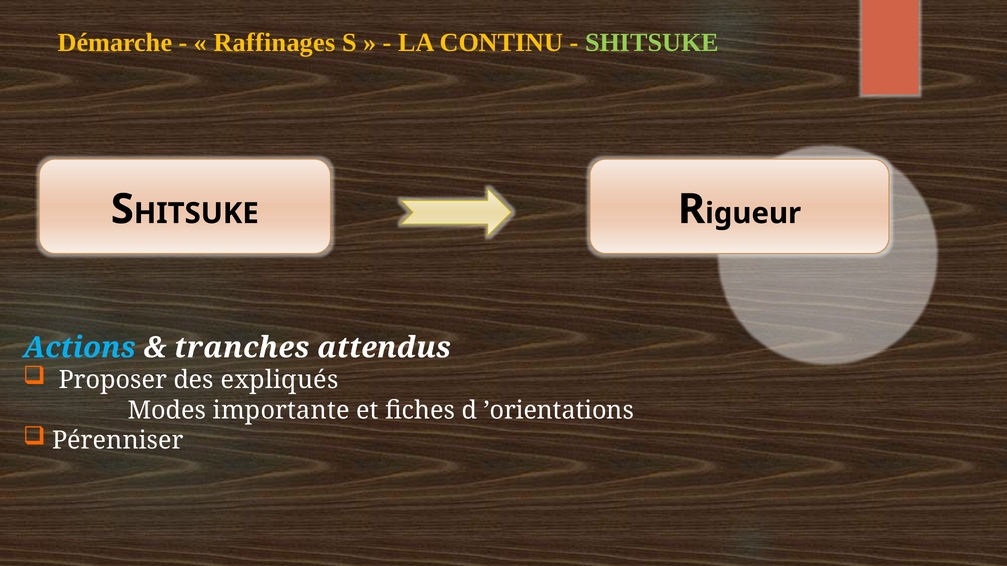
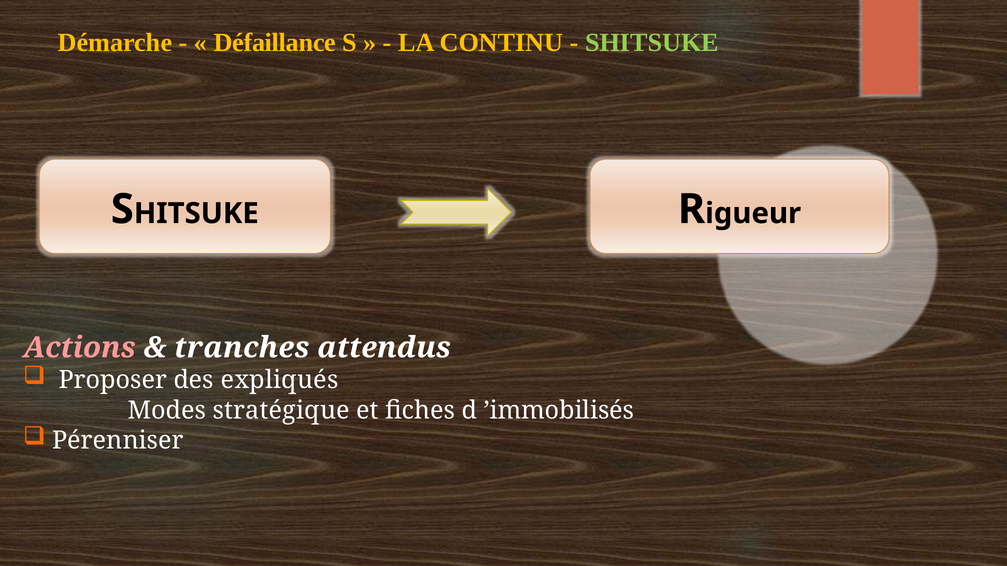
Raffinages: Raffinages -> Défaillance (275, 43)
Actions colour: light blue -> pink (79, 348)
importante: importante -> stratégique (281, 411)
’orientations: ’orientations -> ’immobilisés (559, 411)
